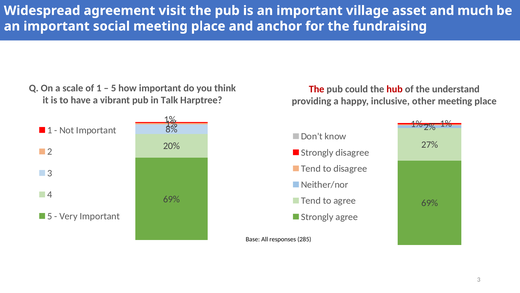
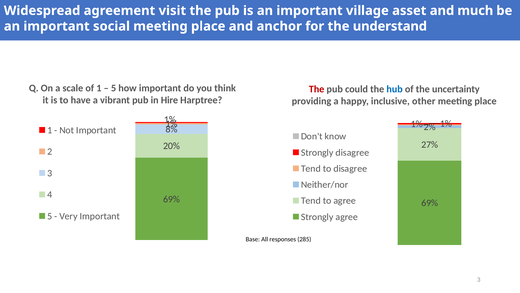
fundraising: fundraising -> understand (390, 26)
hub colour: red -> blue (395, 89)
understand: understand -> uncertainty (456, 89)
Talk: Talk -> Hire (169, 100)
